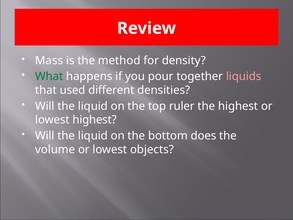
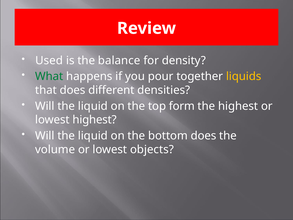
Mass: Mass -> Used (49, 60)
method: method -> balance (119, 60)
liquids colour: pink -> yellow (244, 76)
that used: used -> does (73, 90)
ruler: ruler -> form (182, 106)
